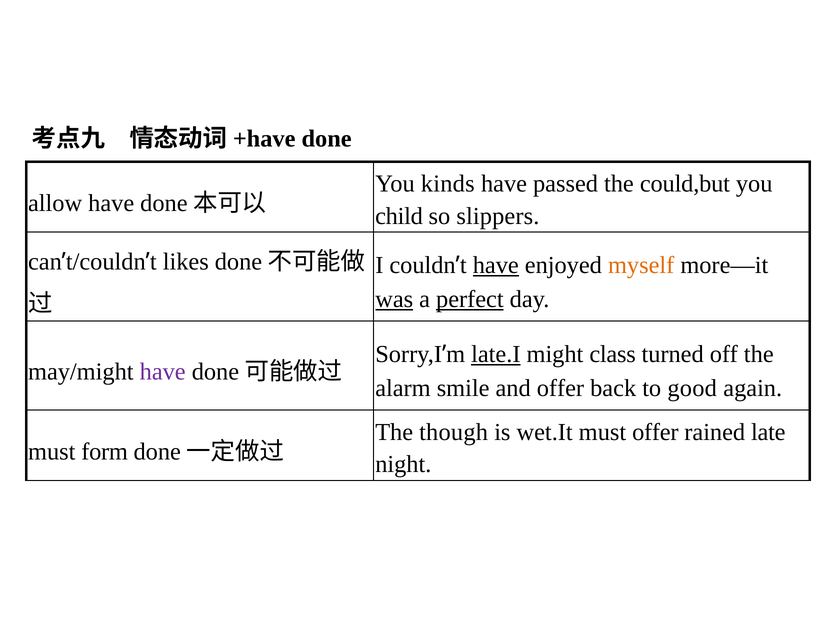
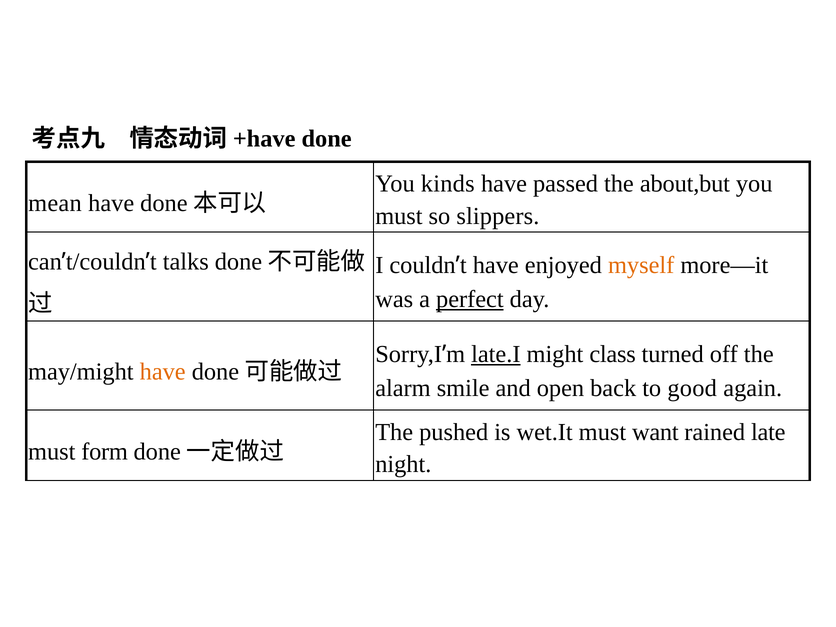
could,but: could,but -> about,but (685, 184)
allow: allow -> mean (55, 203)
child: child -> must (399, 216)
likes: likes -> talks (186, 262)
have underline: present -> none (496, 265)
was underline: present -> none (394, 299)
have colour: purple -> orange (163, 372)
and offer: offer -> open (560, 388)
though: though -> pushed (454, 432)
must offer: offer -> want (655, 432)
